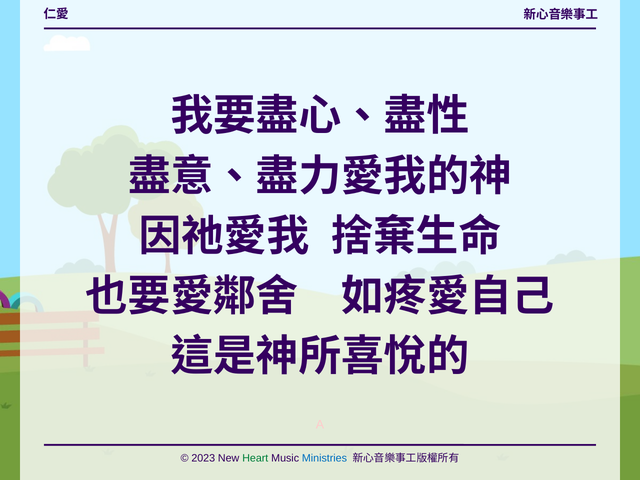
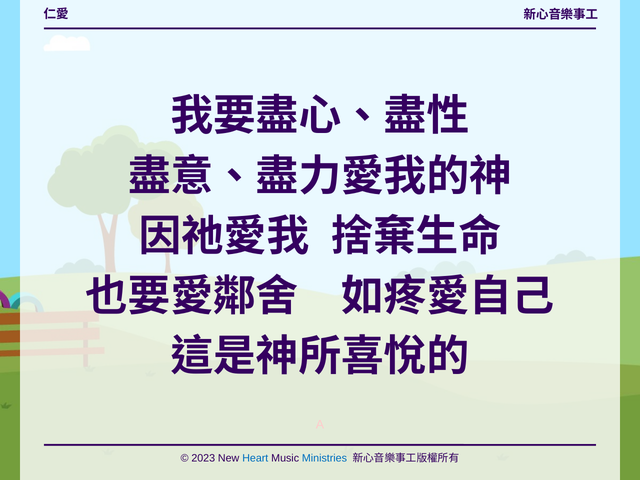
Heart colour: green -> blue (255, 458)
